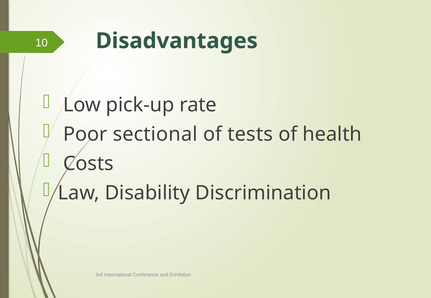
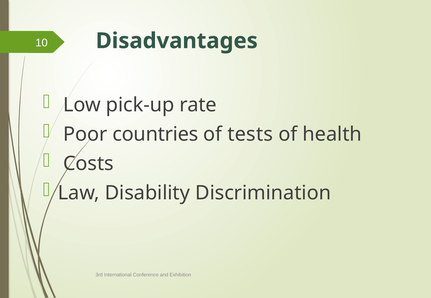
sectional: sectional -> countries (155, 134)
